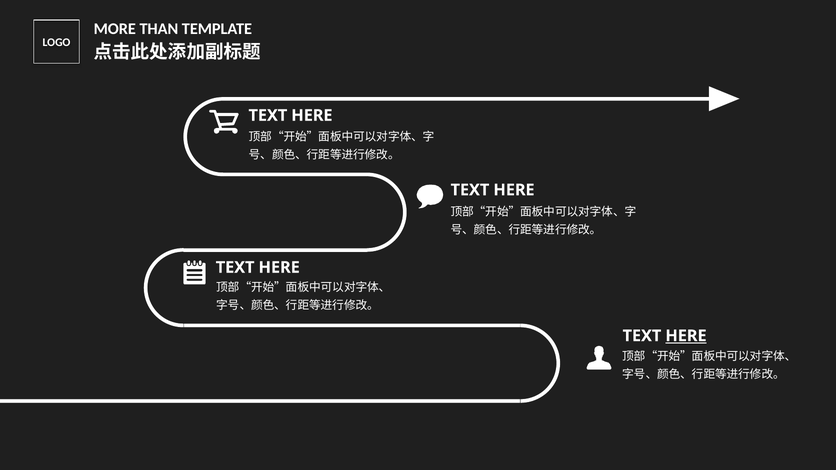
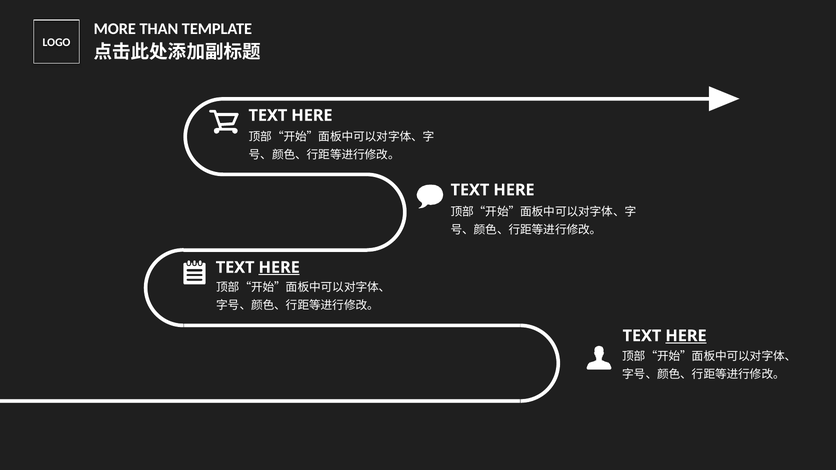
HERE underline: none -> present (279, 268)
